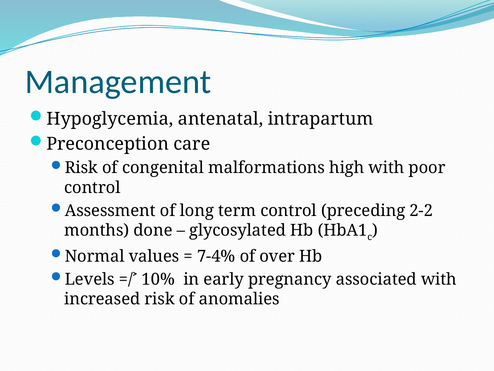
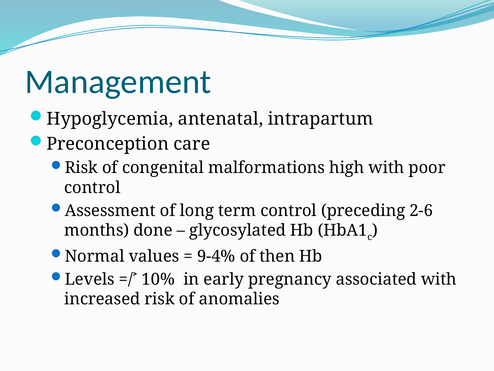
2-2: 2-2 -> 2-6 (421, 210)
7-4%: 7-4% -> 9-4% (216, 256)
over: over -> then (277, 256)
